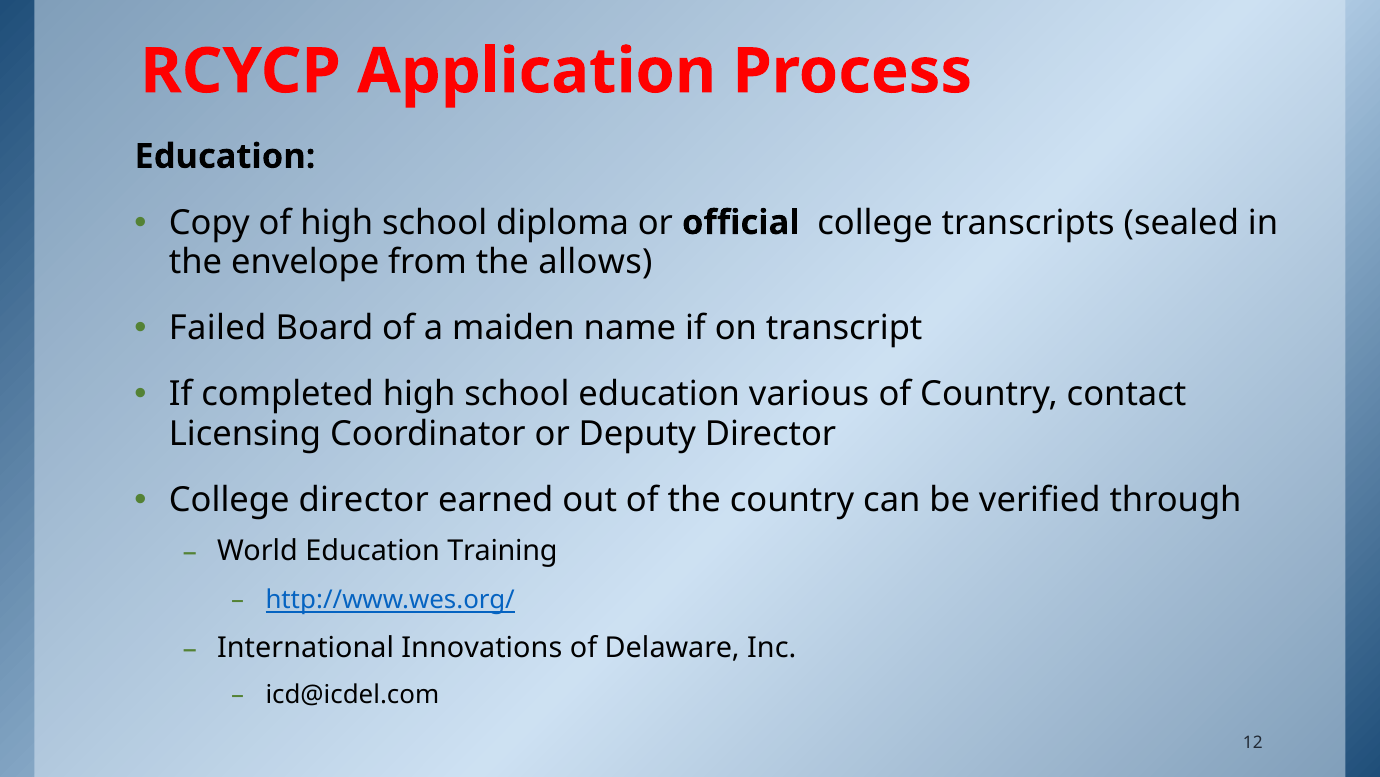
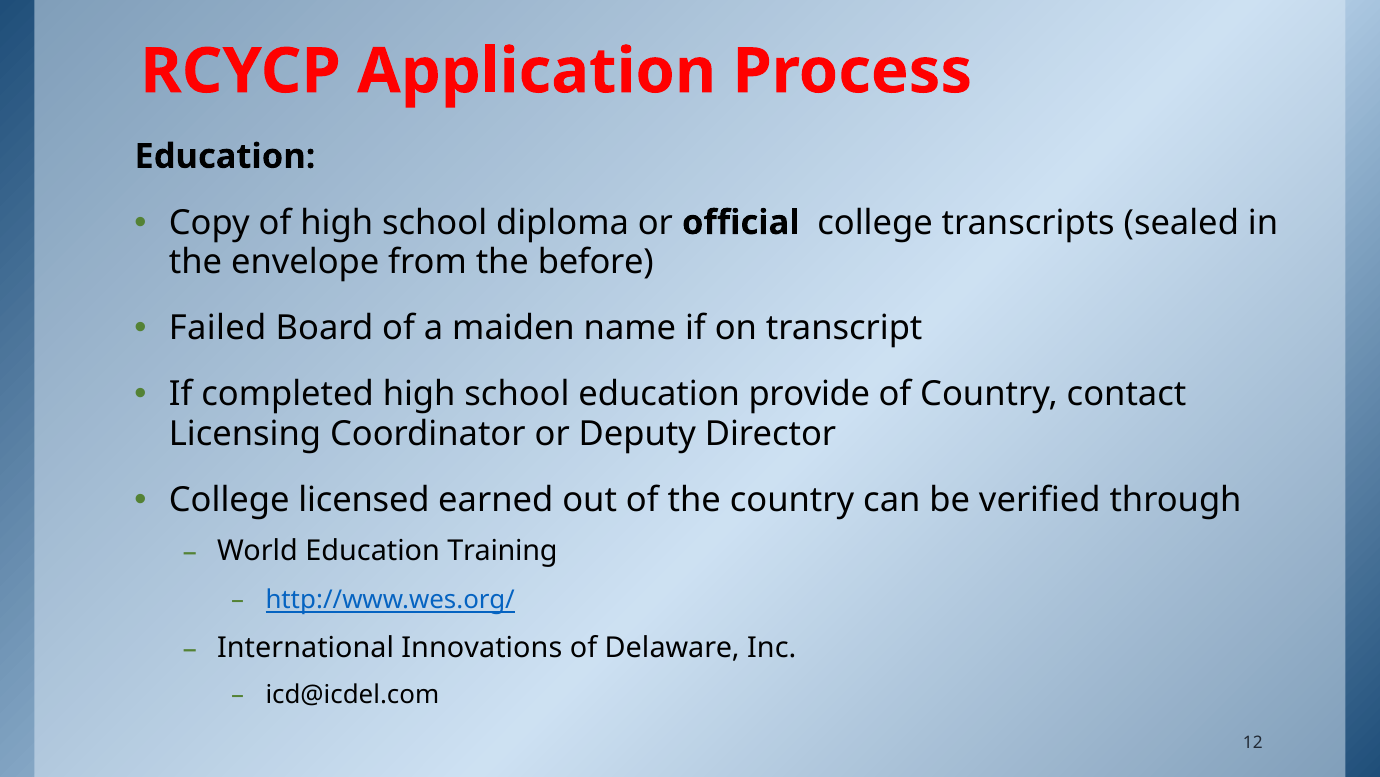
allows: allows -> before (596, 262)
various: various -> provide (809, 394)
College director: director -> licensed (364, 500)
